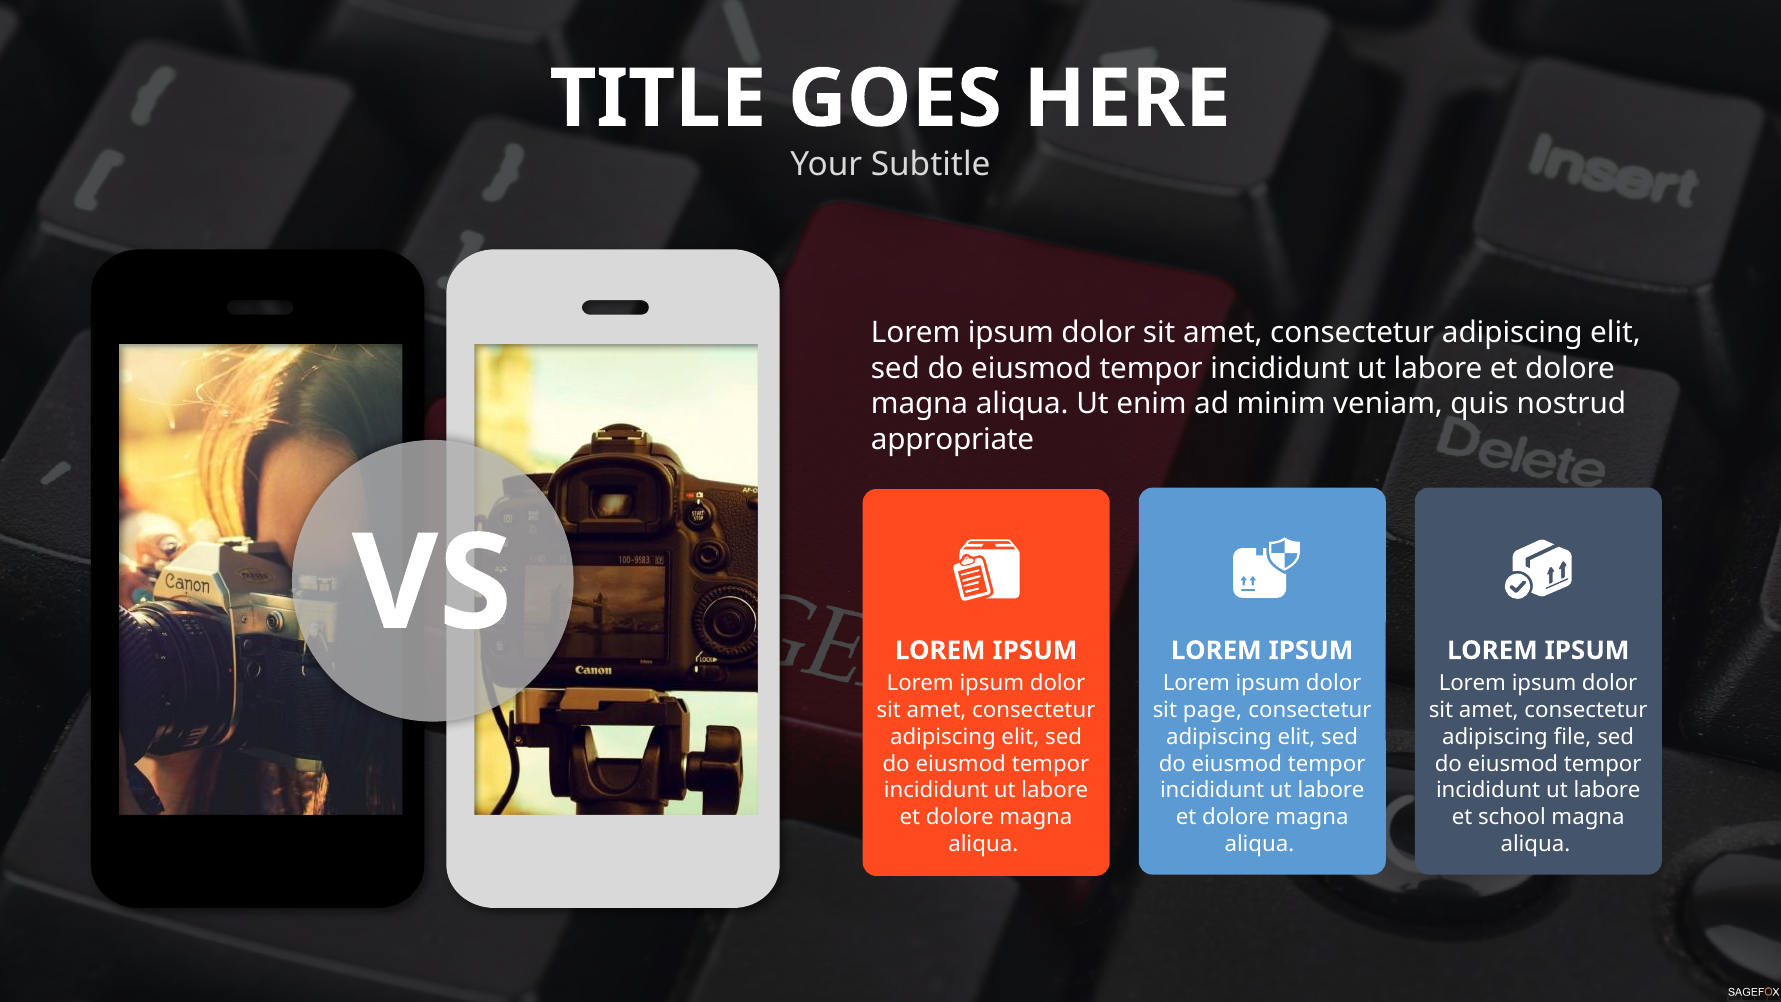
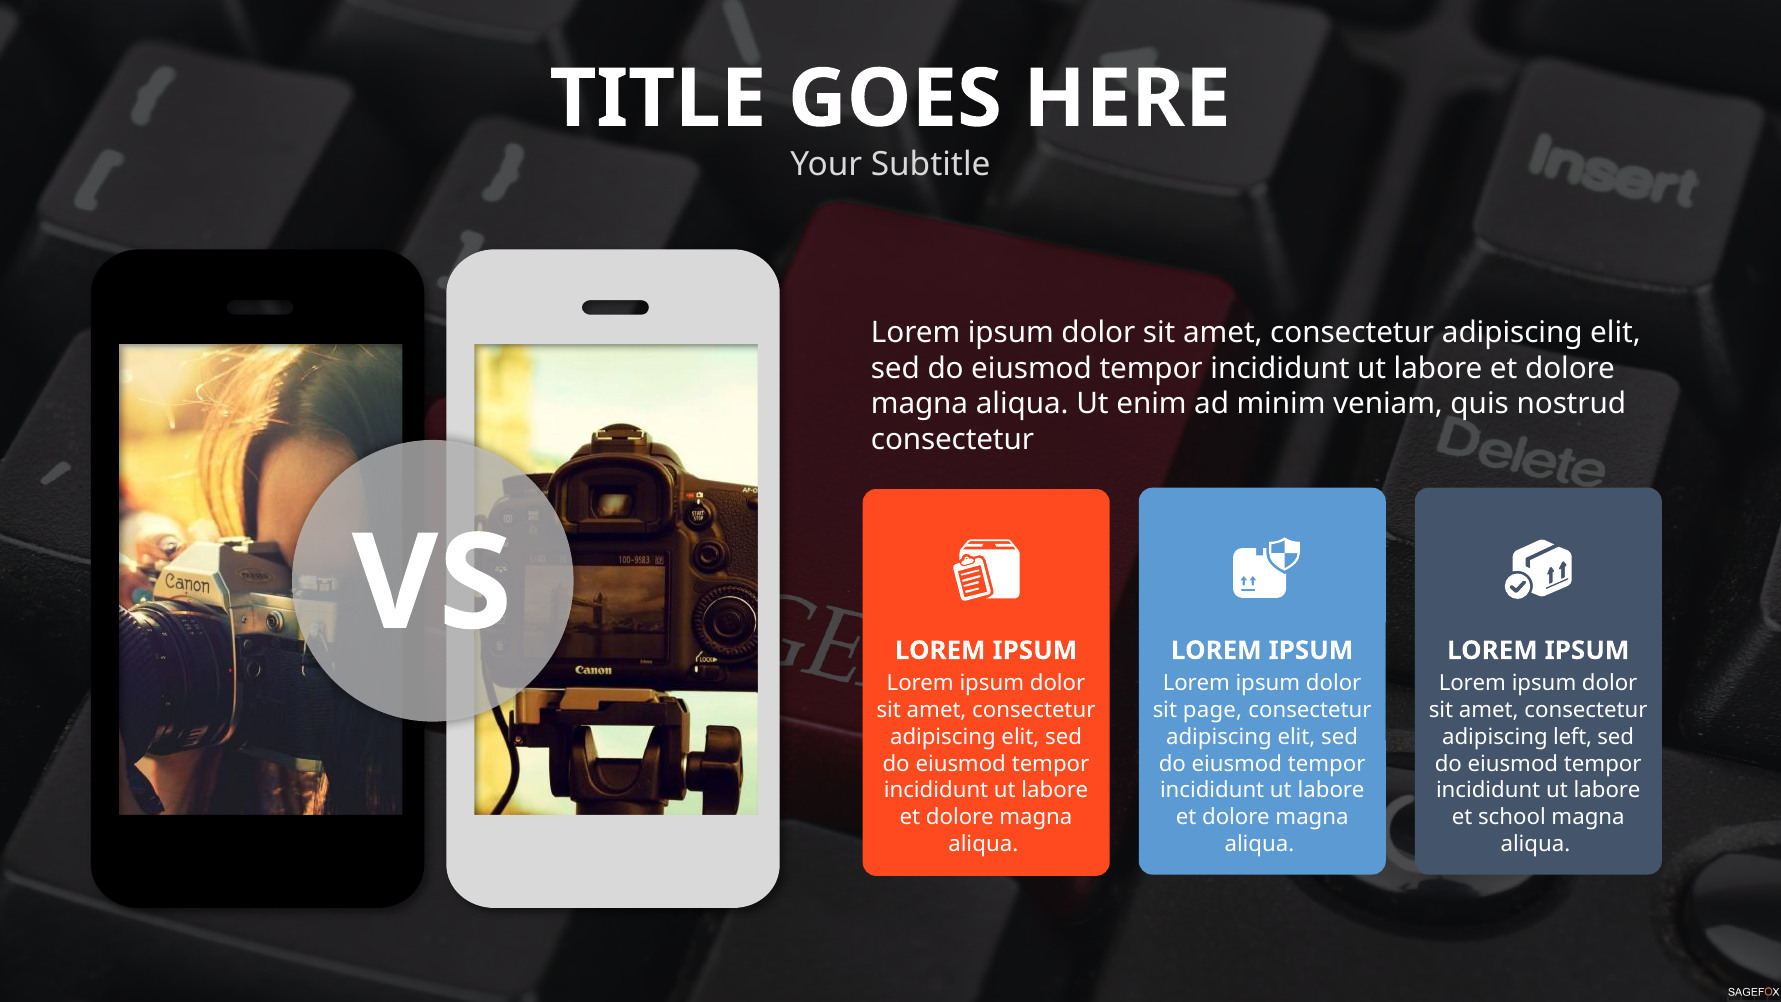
appropriate: appropriate -> consectetur (952, 440)
file: file -> left (1573, 737)
